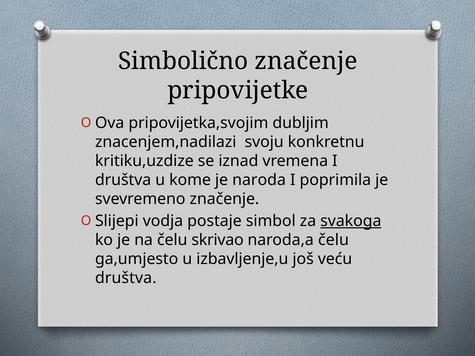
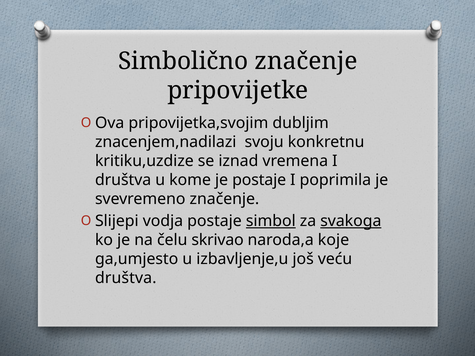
je naroda: naroda -> postaje (259, 180)
simbol underline: none -> present (271, 221)
naroda,a čelu: čelu -> koje (334, 240)
